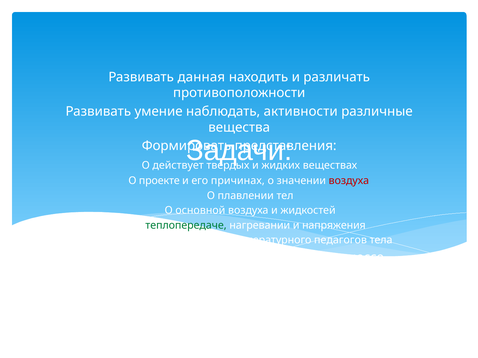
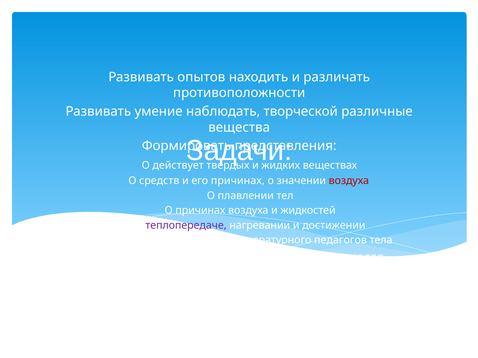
Развивать данная: данная -> опытов (201, 77)
активности: активности -> творческой (301, 112)
проекте: проекте -> средств (159, 181)
О основной: основной -> причинах (200, 211)
теплопередаче colour: green -> purple (186, 226)
напряжения: напряжения -> достижении (334, 226)
